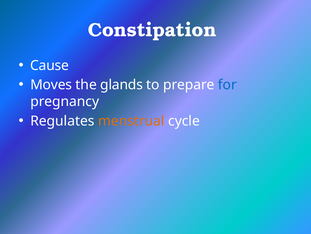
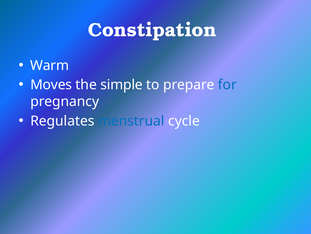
Cause: Cause -> Warm (50, 65)
glands: glands -> simple (122, 85)
menstrual colour: orange -> blue (131, 121)
